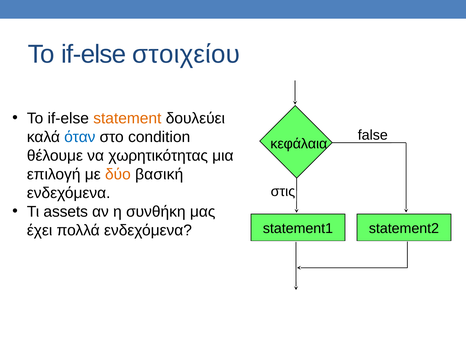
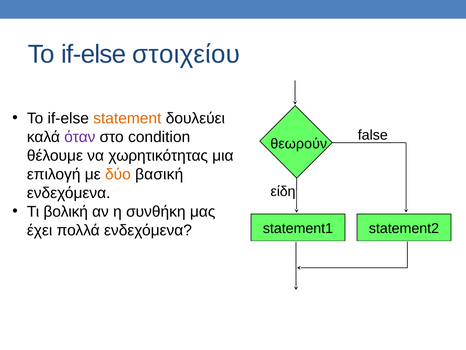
όταν colour: blue -> purple (80, 137)
κεφάλαια: κεφάλαια -> θεωρούν (299, 143)
στις: στις -> είδη (283, 191)
assets: assets -> βολική (66, 211)
